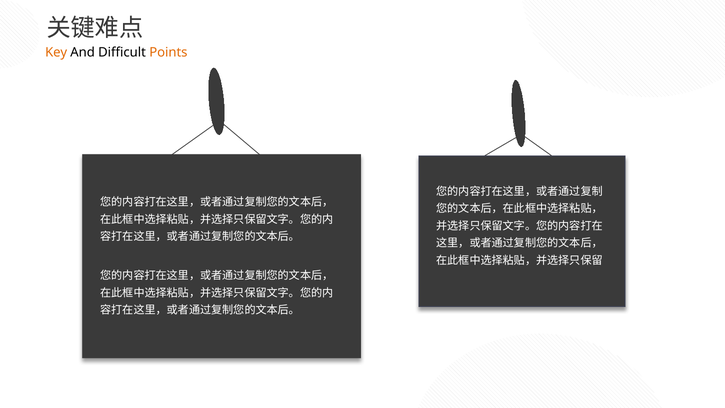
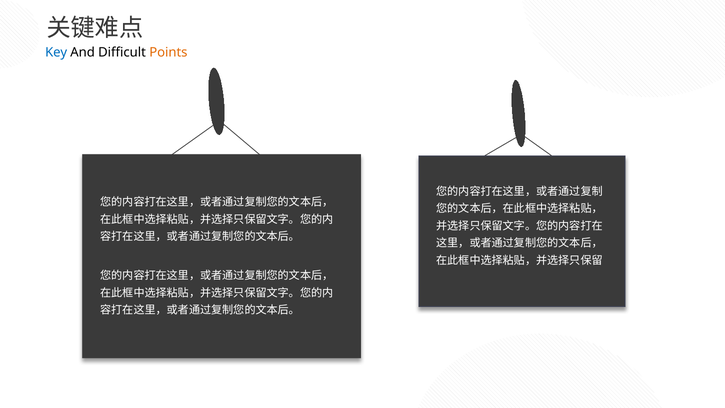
Key colour: orange -> blue (56, 53)
